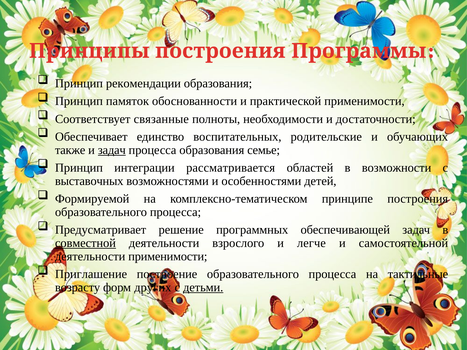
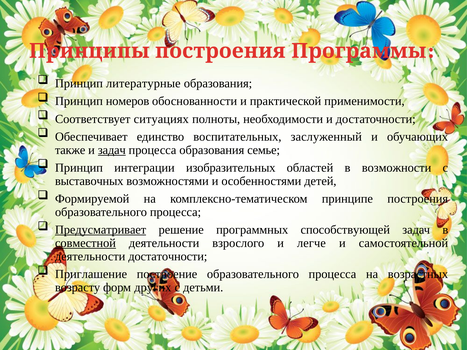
рекомендации: рекомендации -> литературные (143, 84)
памяток: памяток -> номеров (128, 101)
связанные: связанные -> ситуациях (161, 119)
родительские: родительские -> заслуженный (326, 137)
рассматривается: рассматривается -> изобразительных (231, 168)
Предусматривает underline: none -> present (101, 230)
обеспечивающей: обеспечивающей -> способствующей (345, 230)
деятельности применимости: применимости -> достаточности (168, 257)
тактильные: тактильные -> возрастных (418, 274)
детьми underline: present -> none (203, 288)
